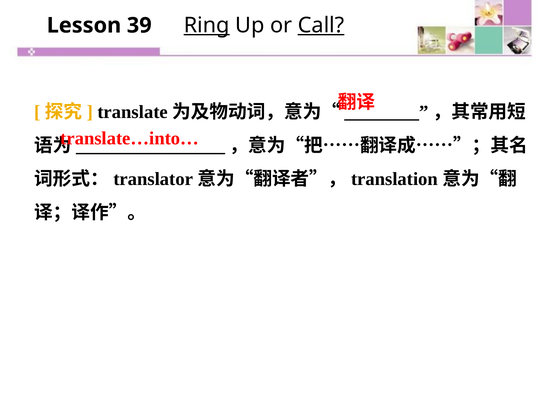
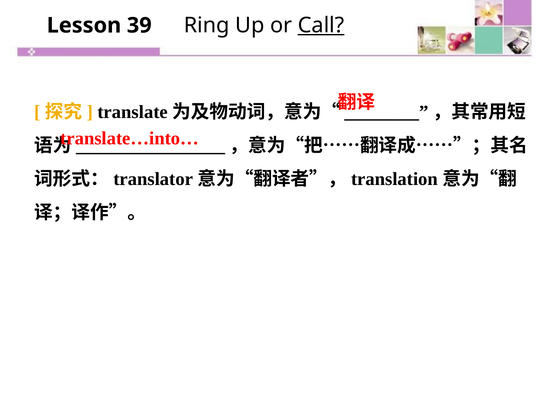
Ring underline: present -> none (207, 25)
